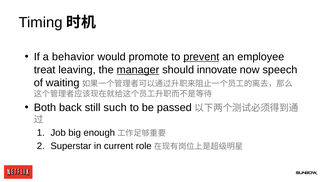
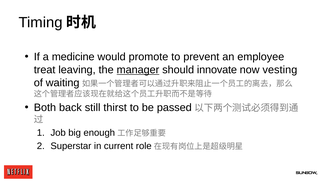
behavior: behavior -> medicine (73, 57)
prevent underline: present -> none (201, 57)
speech: speech -> vesting (280, 70)
such: such -> thirst (115, 108)
